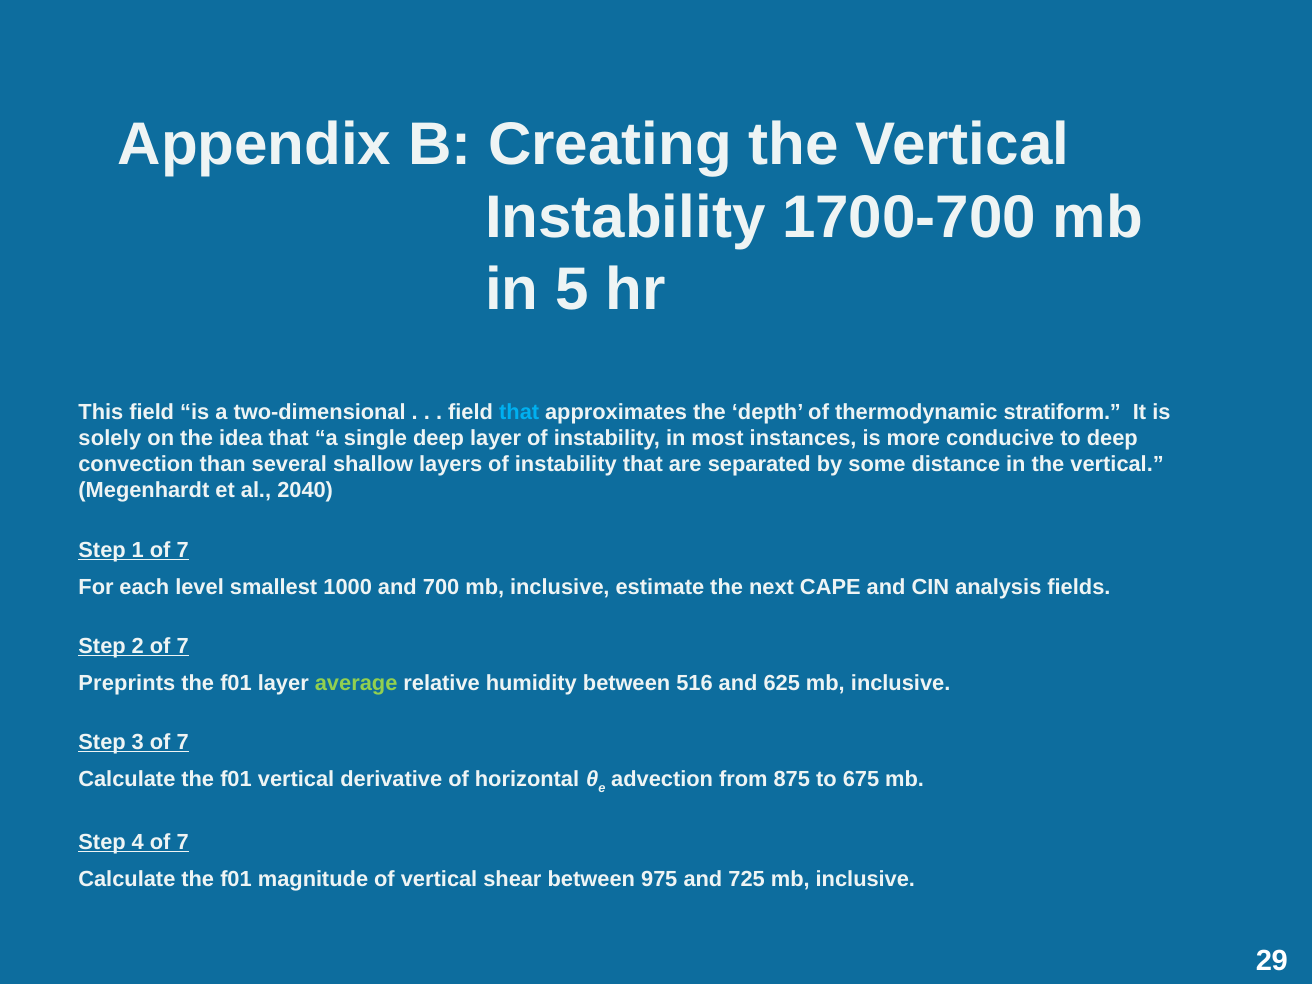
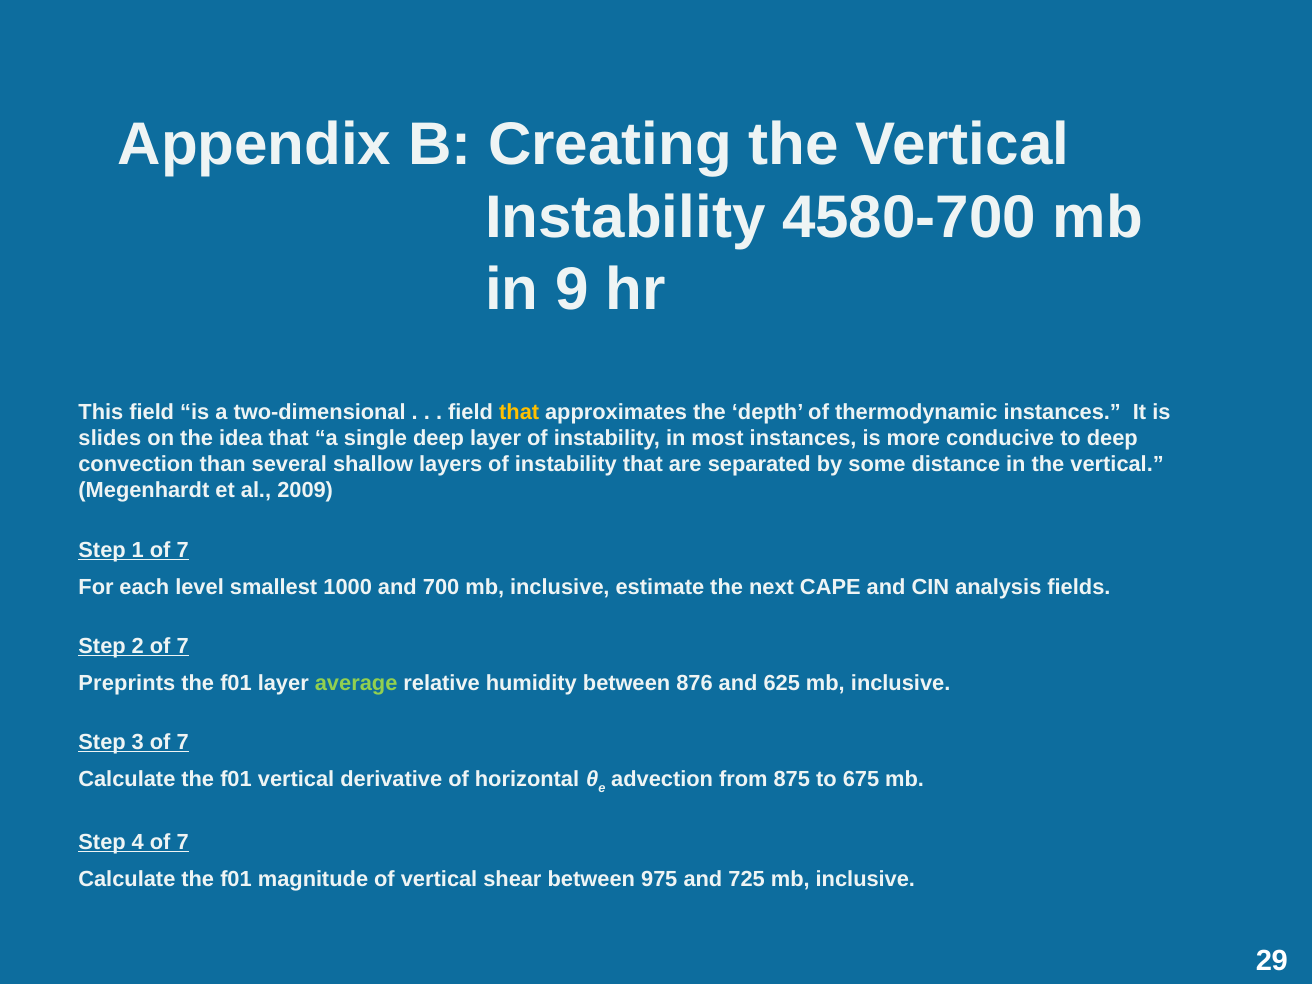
1700-700: 1700-700 -> 4580-700 (909, 217)
5: 5 -> 9 (572, 289)
that colour: light blue -> yellow (519, 412)
thermodynamic stratiform: stratiform -> instances (1062, 412)
solely: solely -> slides (110, 438)
2040: 2040 -> 2009 (305, 491)
516: 516 -> 876 (695, 683)
